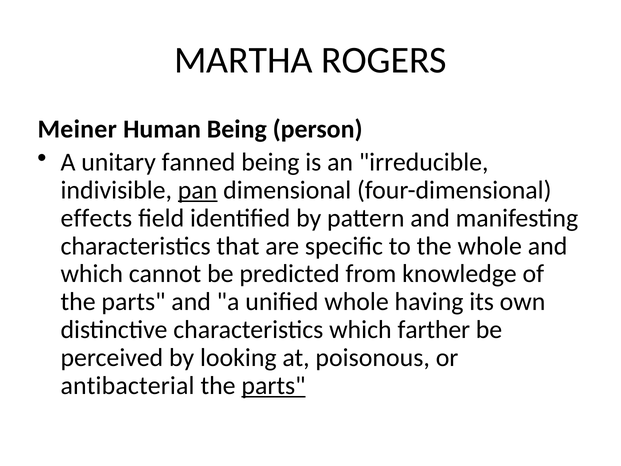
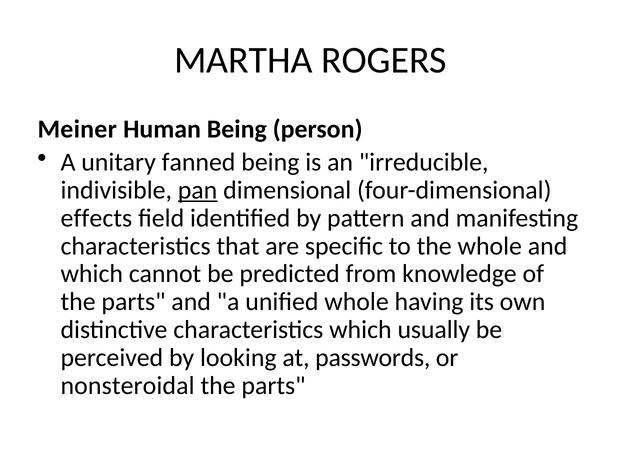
farther: farther -> usually (434, 330)
poisonous: poisonous -> passwords (373, 358)
antibacterial: antibacterial -> nonsteroidal (128, 386)
parts underline: present -> none (273, 386)
